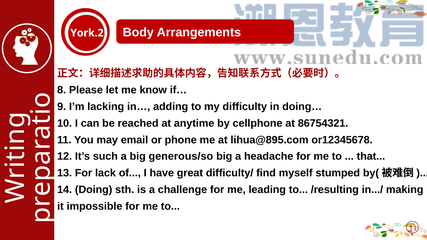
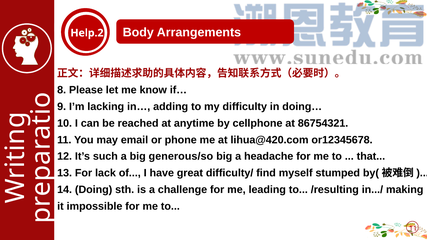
York.2: York.2 -> Help.2 (87, 33)
lihua@895.com: lihua@895.com -> lihua@420.com (270, 140)
